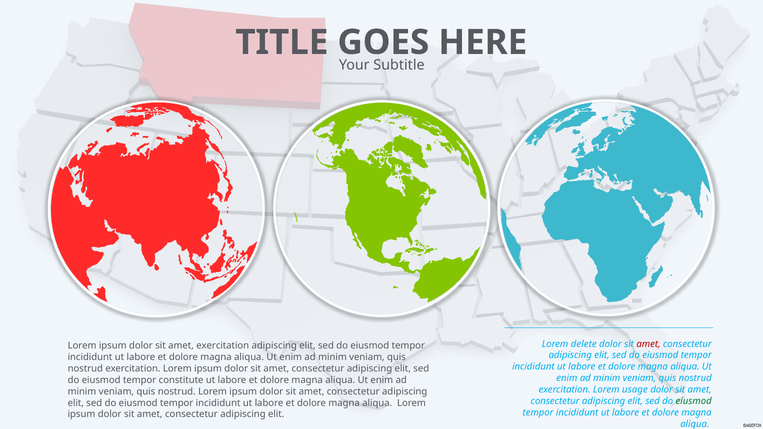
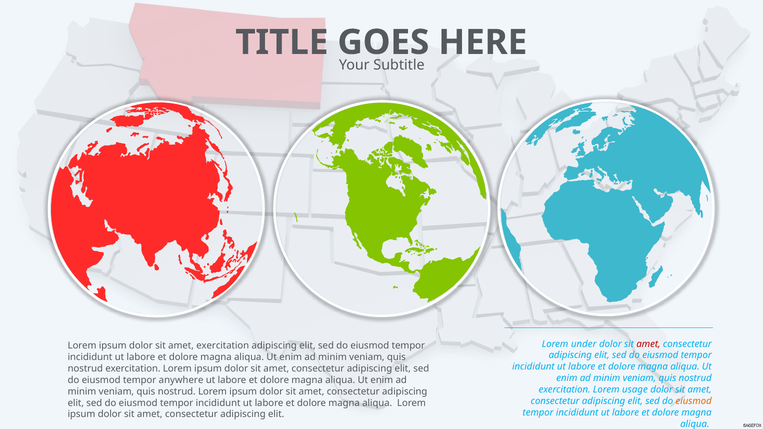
delete: delete -> under (584, 344)
constitute: constitute -> anywhere (181, 380)
eiusmod colour: green -> orange (694, 401)
